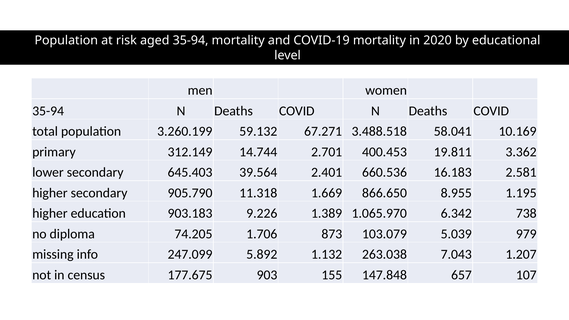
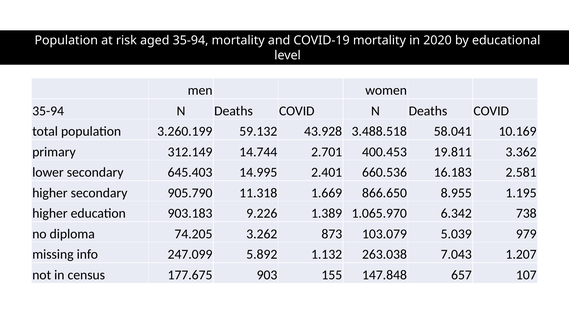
67.271: 67.271 -> 43.928 (323, 131)
39.564: 39.564 -> 14.995 (258, 172)
1.706: 1.706 -> 3.262 (262, 234)
